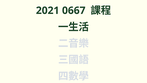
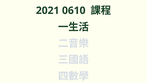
0667: 0667 -> 0610 (74, 11)
